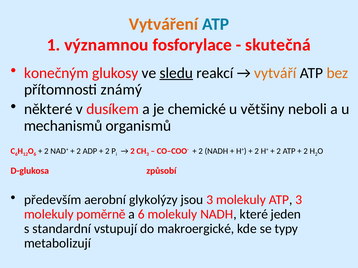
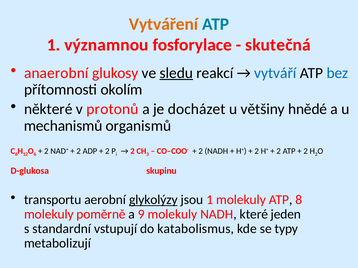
konečným: konečným -> anaerobní (56, 73)
vytváří colour: orange -> blue (275, 73)
bez colour: orange -> blue (337, 73)
známý: známý -> okolím (122, 90)
dusíkem: dusíkem -> protonů (112, 109)
chemické: chemické -> docházet (197, 109)
neboli: neboli -> hnědé (308, 109)
způsobí: způsobí -> skupinu (161, 171)
především: především -> transportu (53, 200)
glykolýzy underline: none -> present (153, 200)
jsou 3: 3 -> 1 (210, 200)
ATP 3: 3 -> 8 (299, 200)
a 6: 6 -> 9 (141, 215)
makroergické: makroergické -> katabolismus (196, 229)
